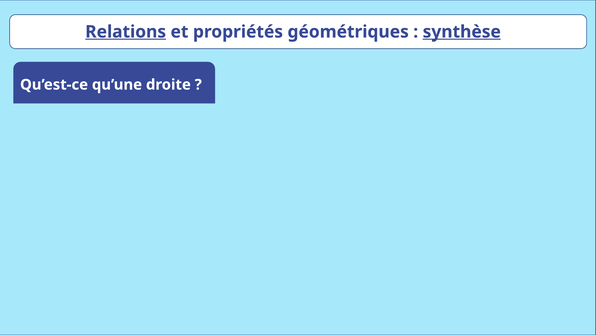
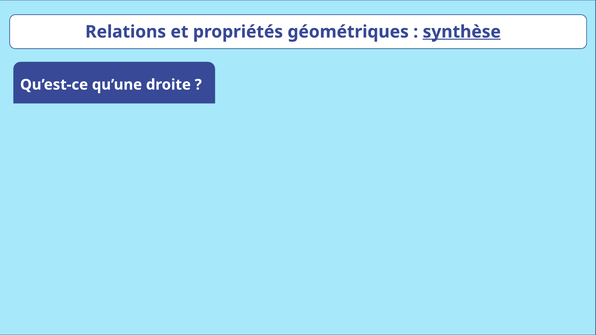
Relations underline: present -> none (126, 32)
